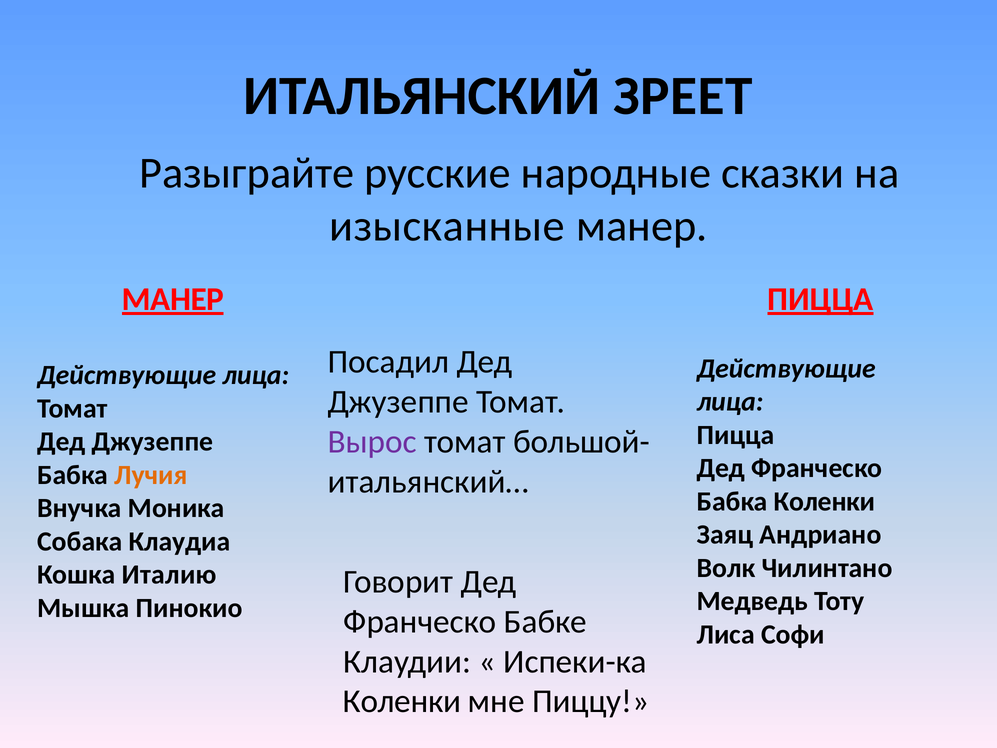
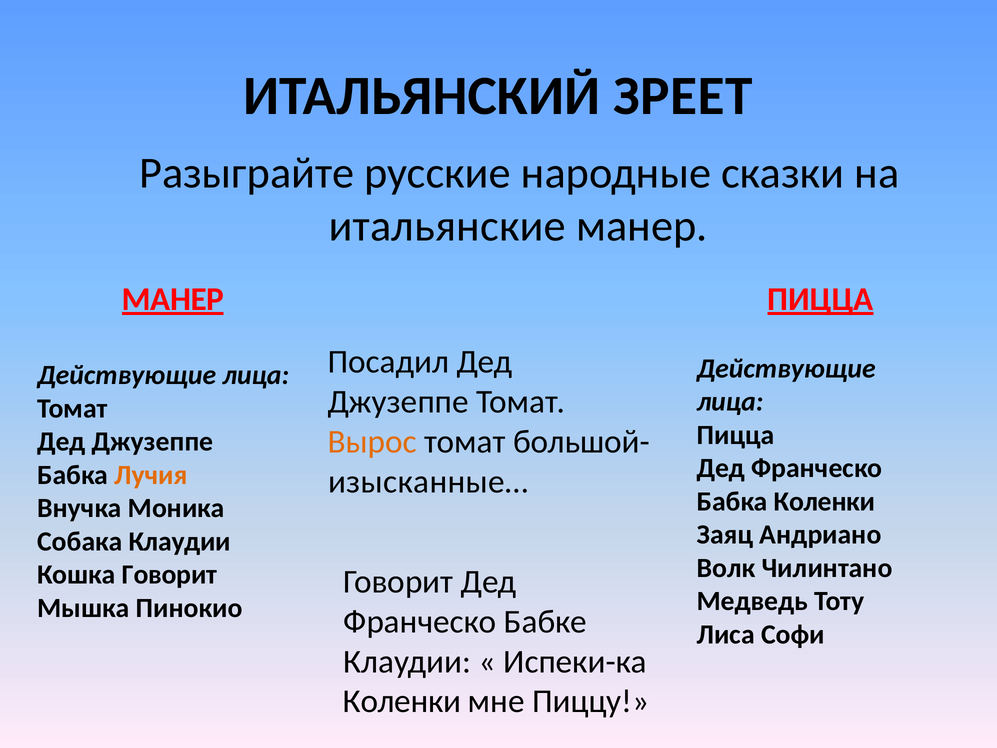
изысканные: изысканные -> итальянские (447, 226)
Вырос colour: purple -> orange (372, 442)
итальянский…: итальянский… -> изысканные… (428, 481)
Собака Клаудиа: Клаудиа -> Клаудии (180, 541)
Кошка Италию: Италию -> Говорит (169, 574)
